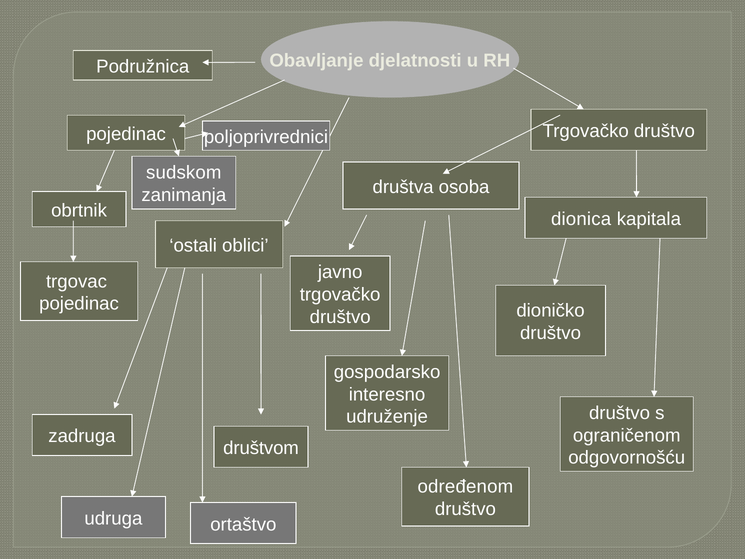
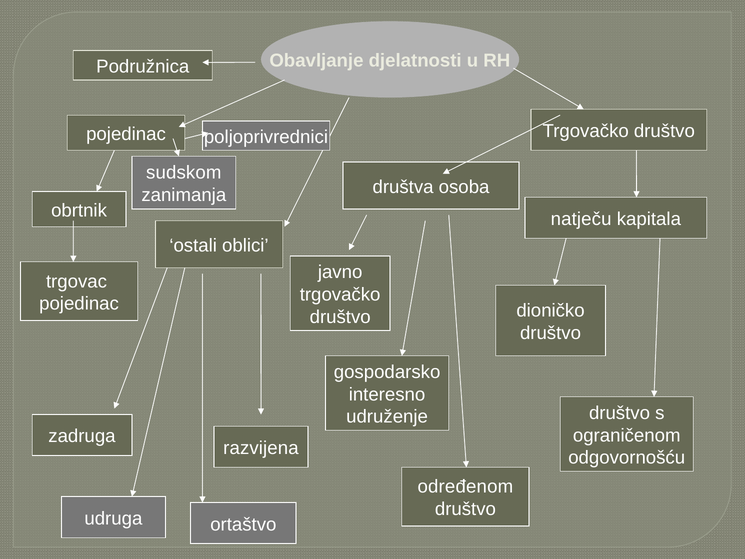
dionica: dionica -> natječu (581, 219)
društvom: društvom -> razvijena (261, 448)
